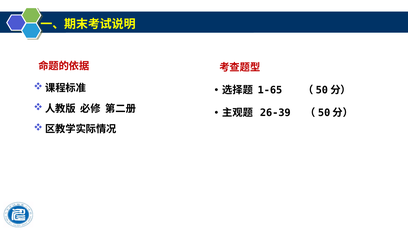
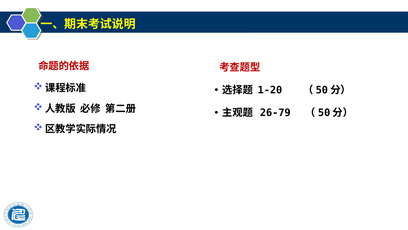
1-65: 1-65 -> 1-20 (270, 90)
26-39: 26-39 -> 26-79 (275, 113)
